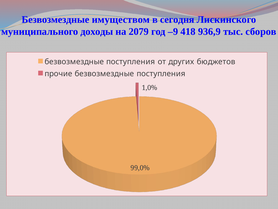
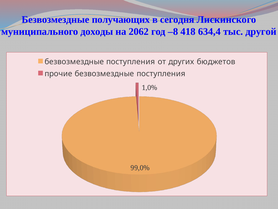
имуществом: имуществом -> получающих (121, 20)
2079: 2079 -> 2062 (139, 32)
–9: –9 -> –8 (173, 32)
936,9: 936,9 -> 634,4 (209, 32)
сборов: сборов -> другой (261, 32)
